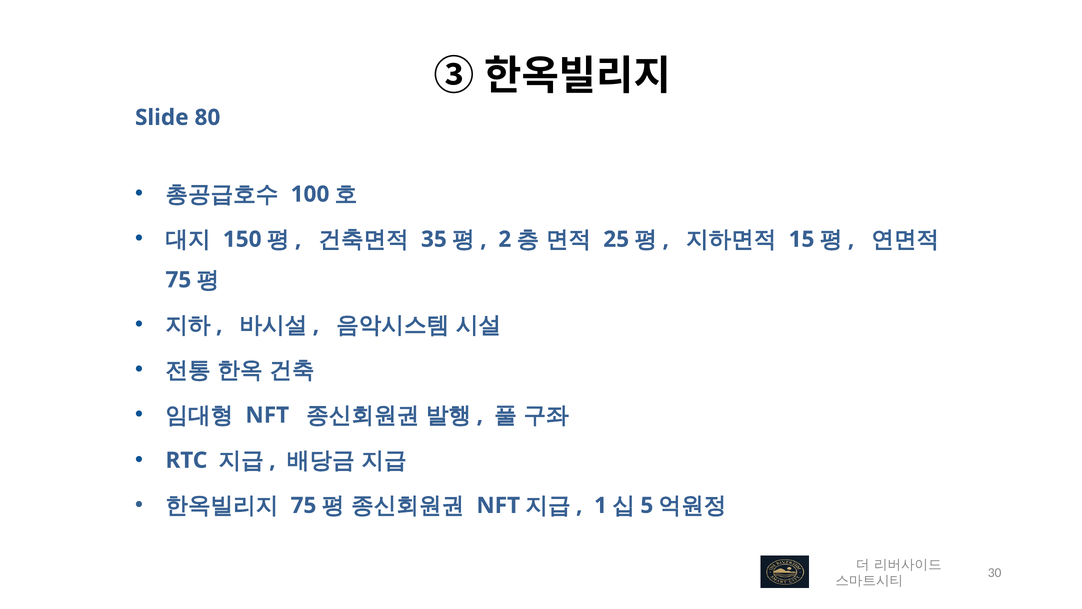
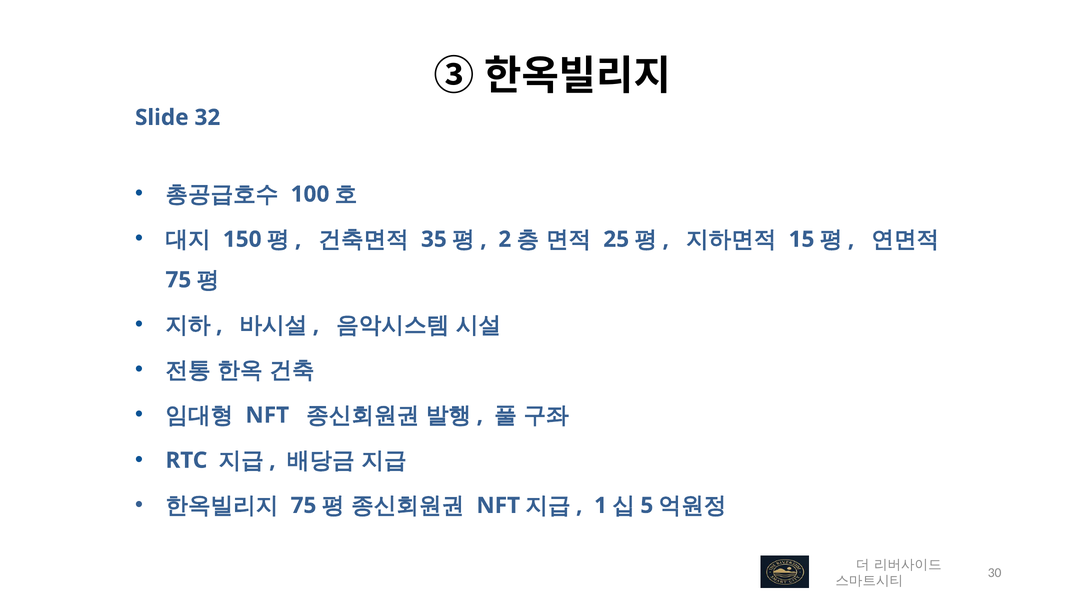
80: 80 -> 32 (207, 117)
